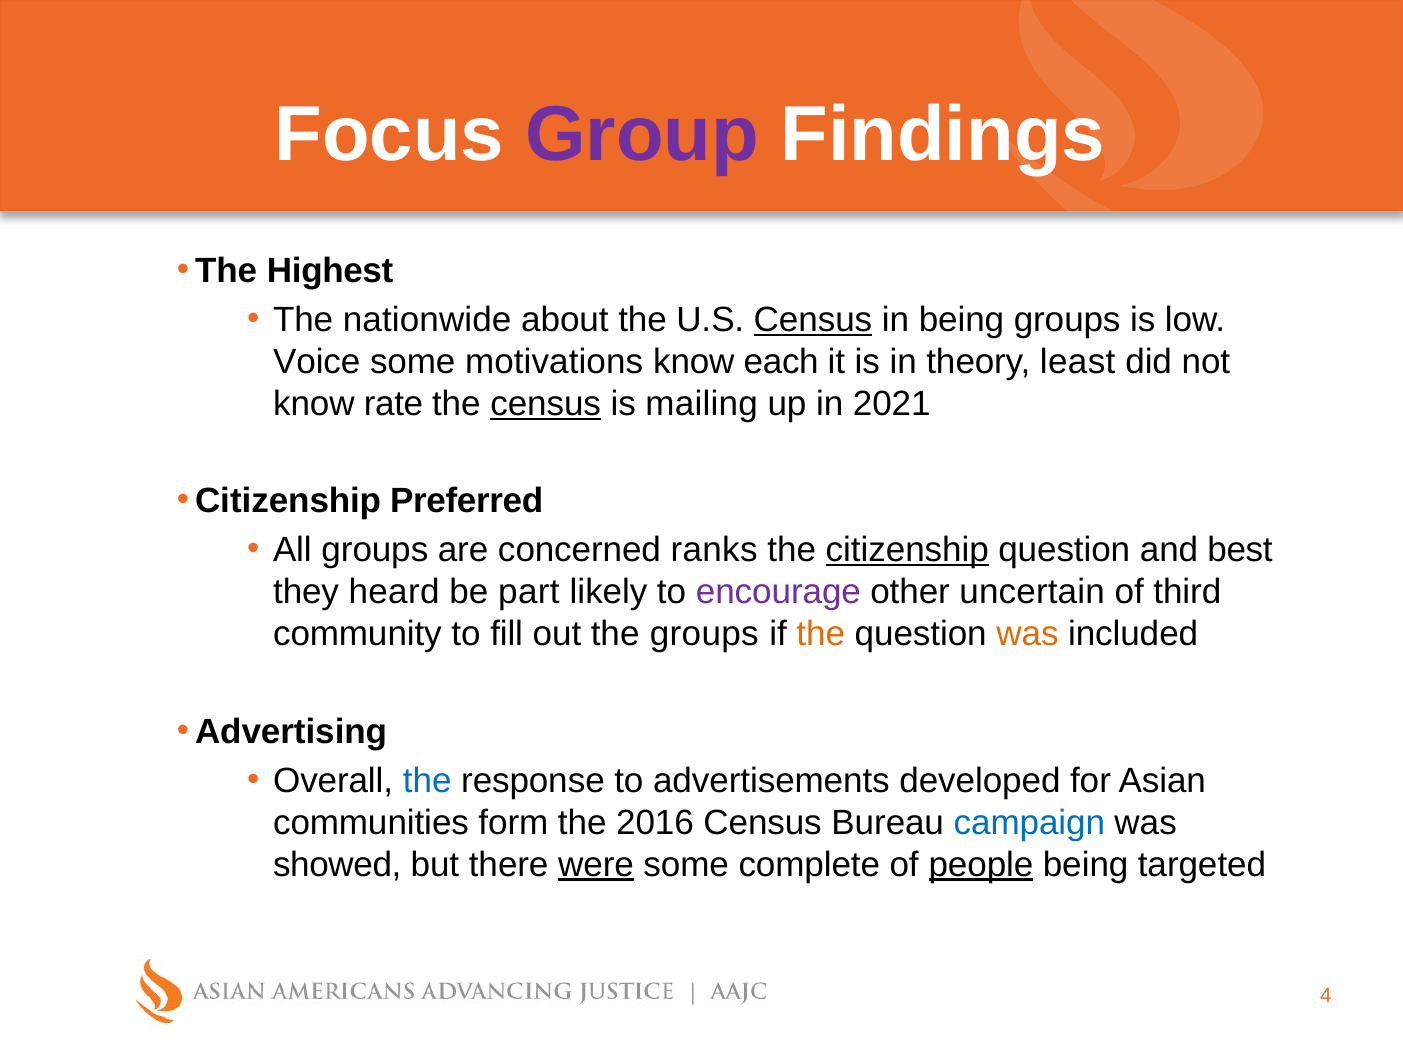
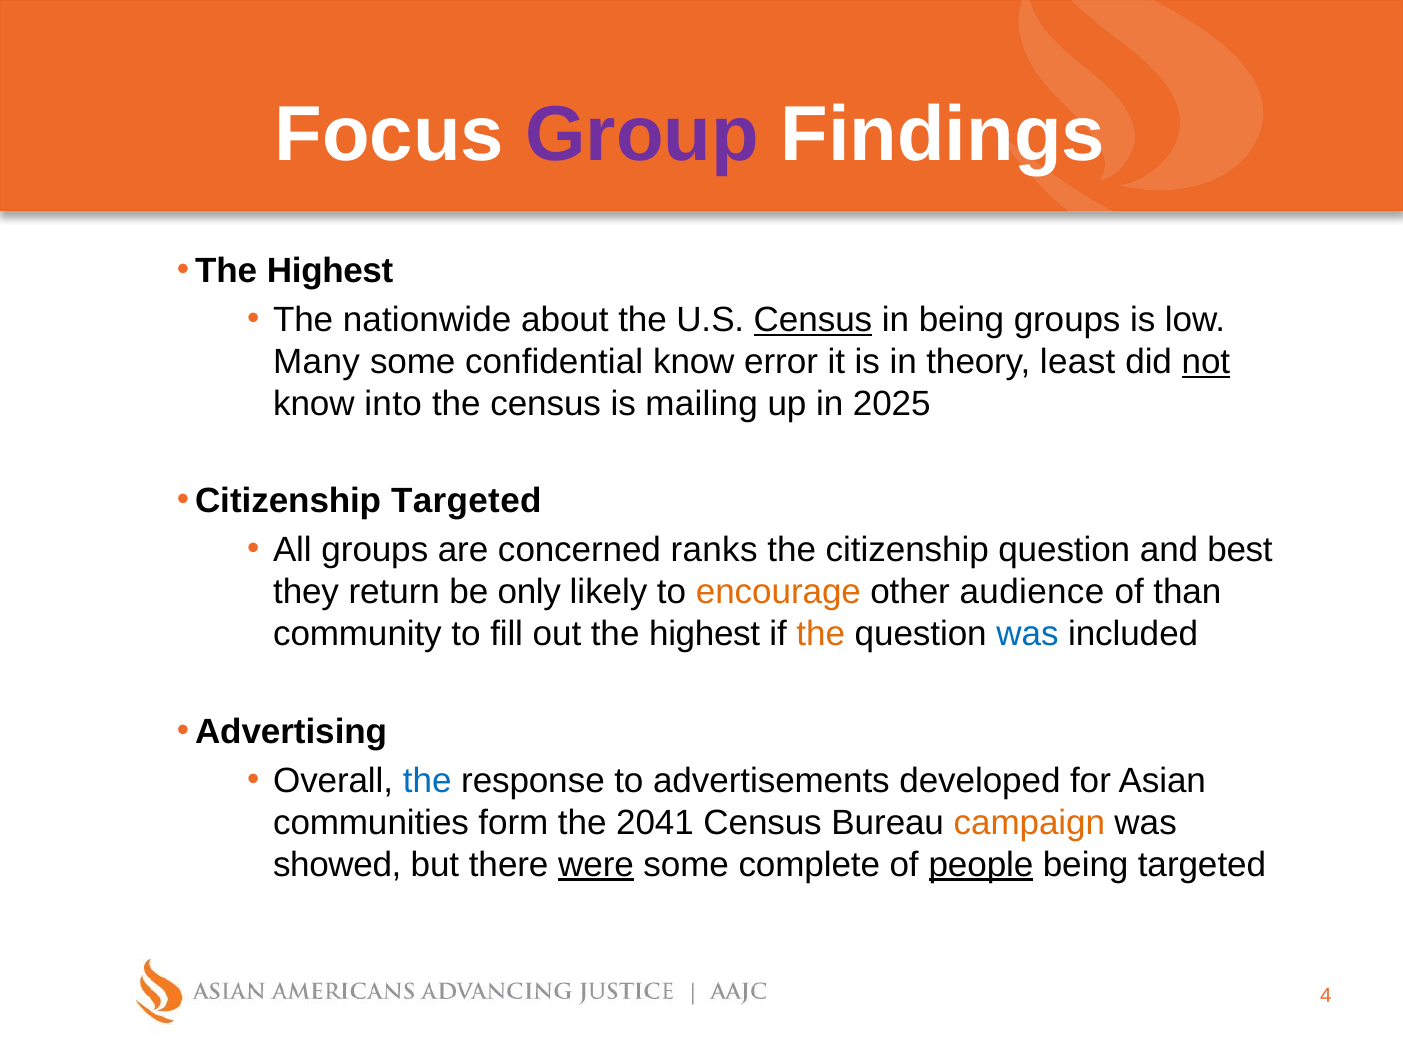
Voice: Voice -> Many (317, 362)
motivations: motivations -> confidential (554, 362)
each: each -> error (781, 362)
not underline: none -> present (1206, 362)
rate: rate -> into (393, 404)
census underline: present -> none (546, 404)
2021: 2021 -> 2025 (892, 404)
Citizenship Preferred: Preferred -> Targeted (466, 501)
citizenship underline: present -> none (907, 550)
heard: heard -> return (394, 592)
part: part -> only (529, 592)
encourage colour: purple -> orange (778, 592)
uncertain: uncertain -> audience (1032, 592)
third: third -> than (1187, 592)
out the groups: groups -> highest (705, 634)
was colour: orange -> blue (1027, 634)
2016: 2016 -> 2041 (655, 823)
campaign colour: blue -> orange (1029, 823)
